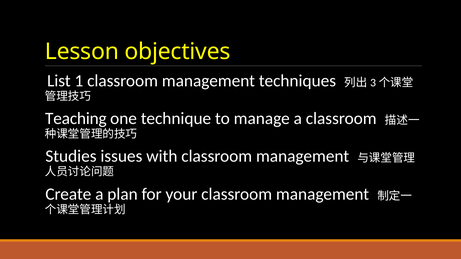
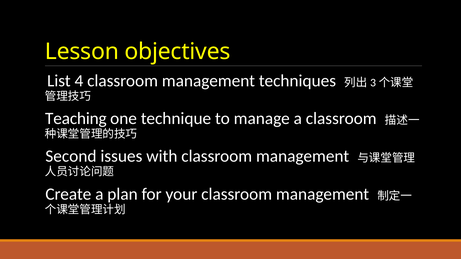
1: 1 -> 4 (79, 81)
Studies: Studies -> Second (71, 156)
